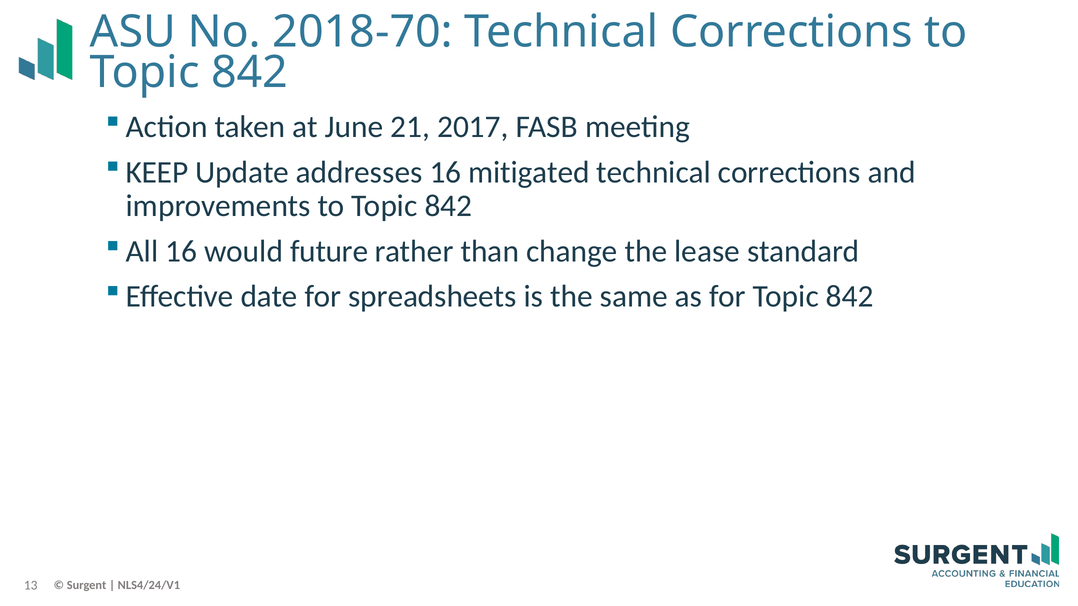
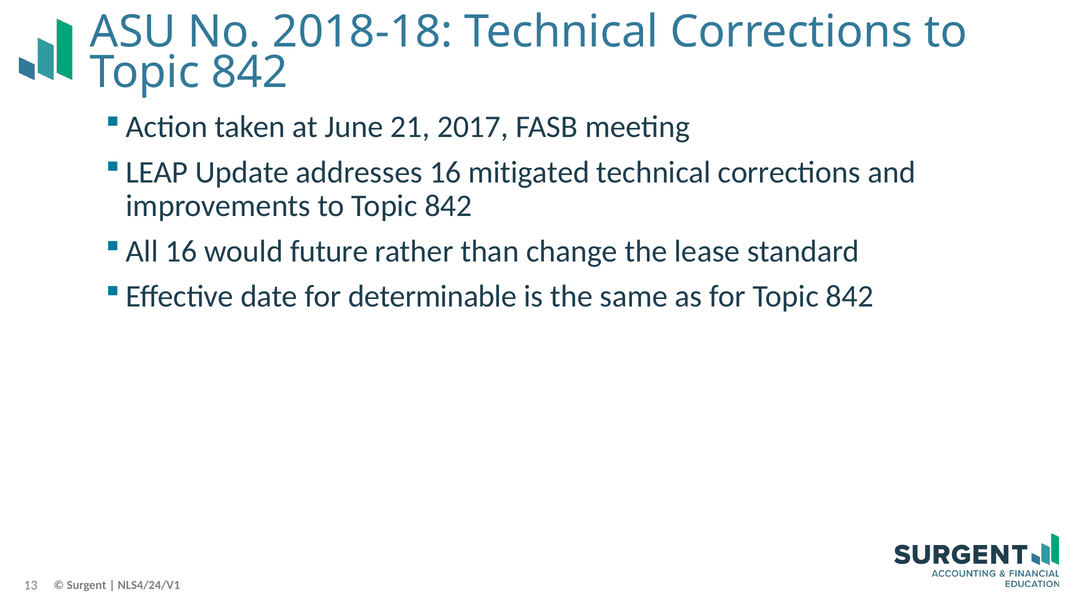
2018-70: 2018-70 -> 2018-18 (363, 32)
KEEP: KEEP -> LEAP (157, 172)
spreadsheets: spreadsheets -> determinable (432, 297)
